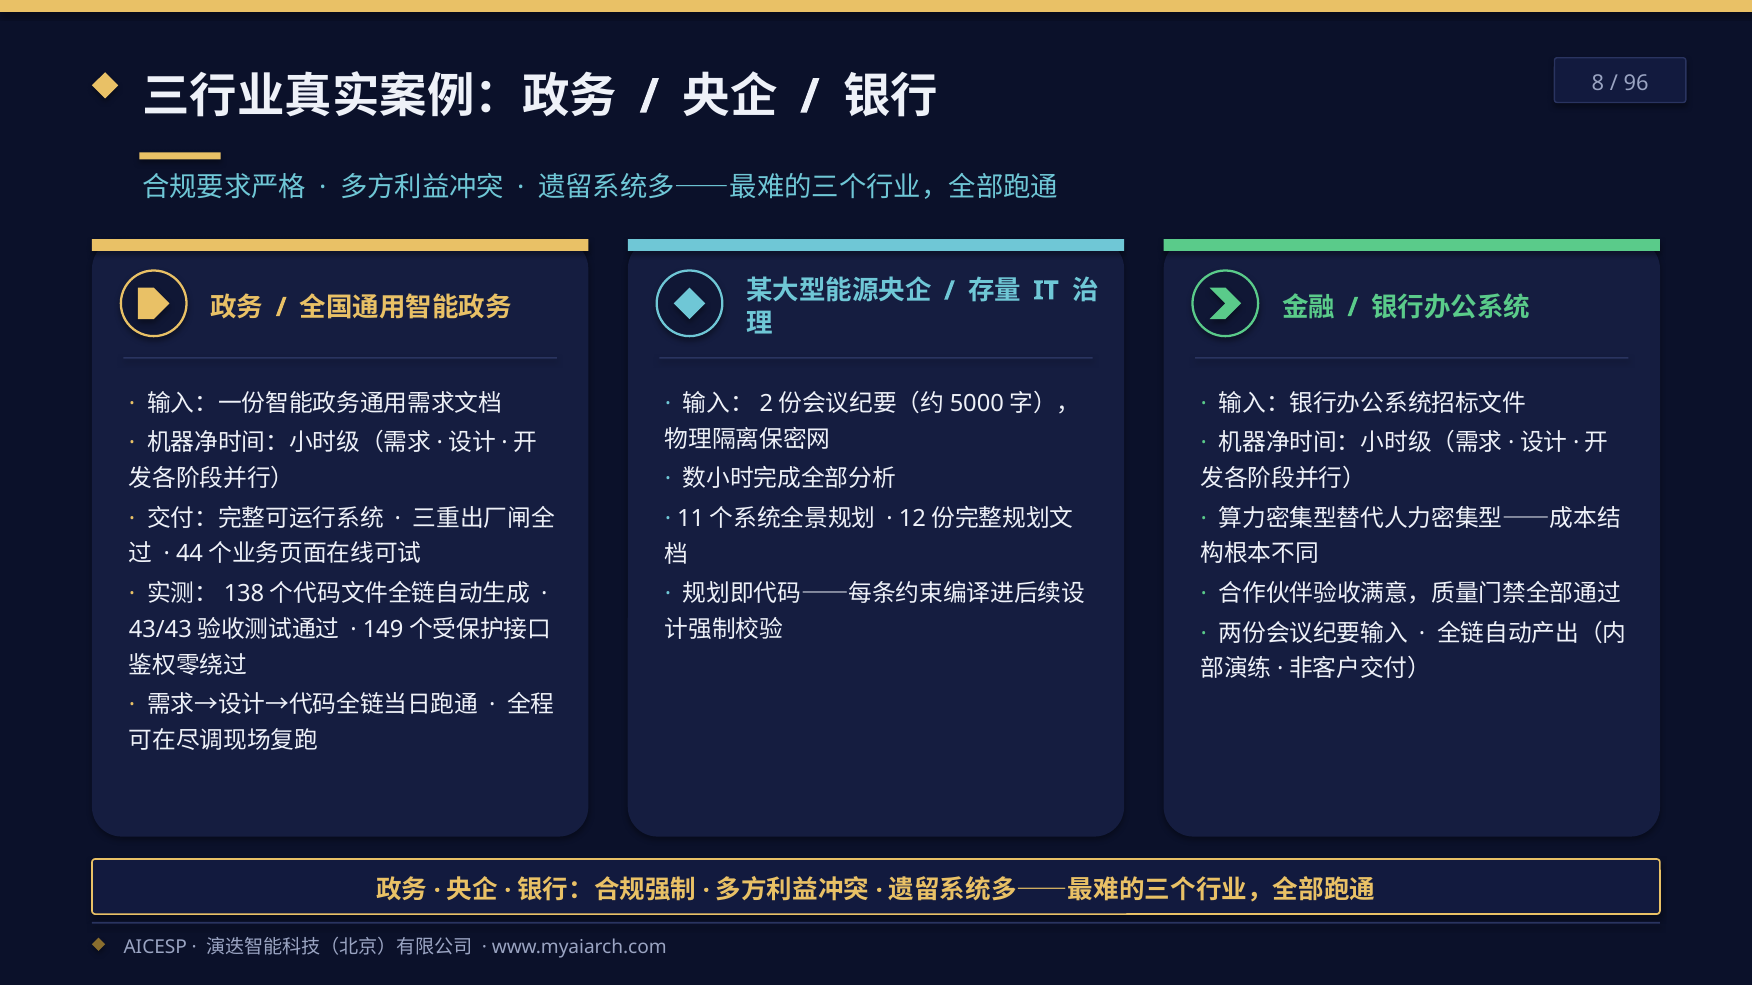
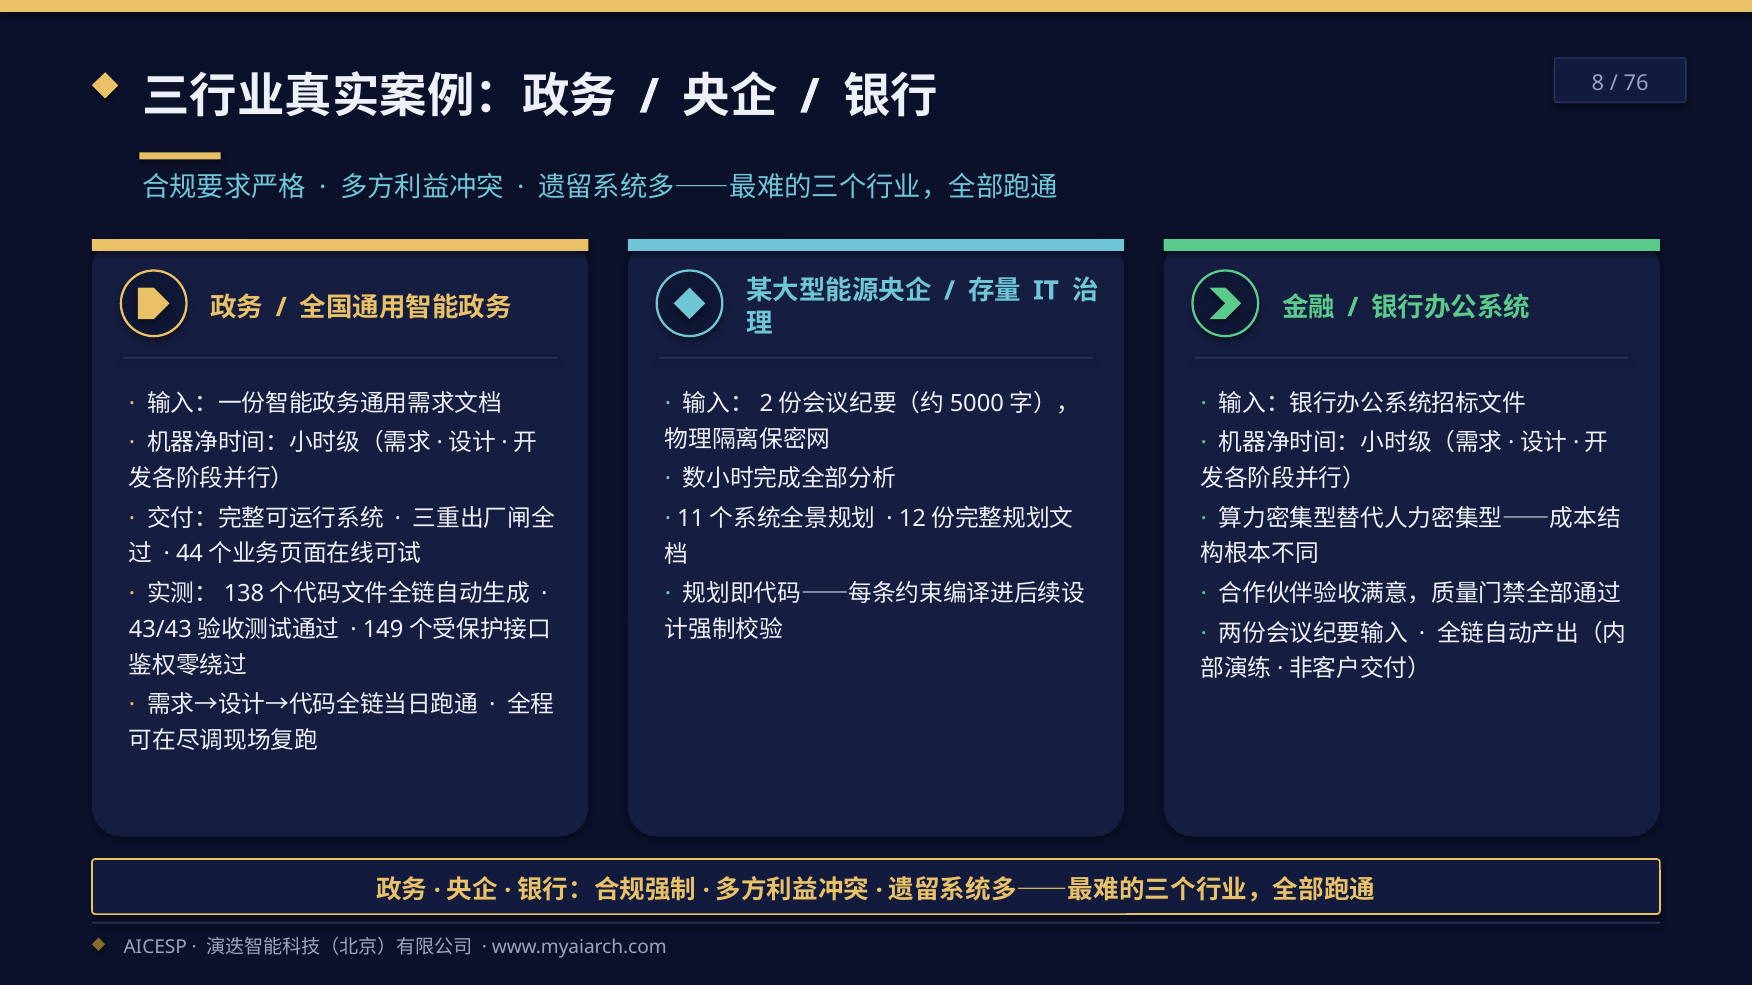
96: 96 -> 76 (1636, 83)
